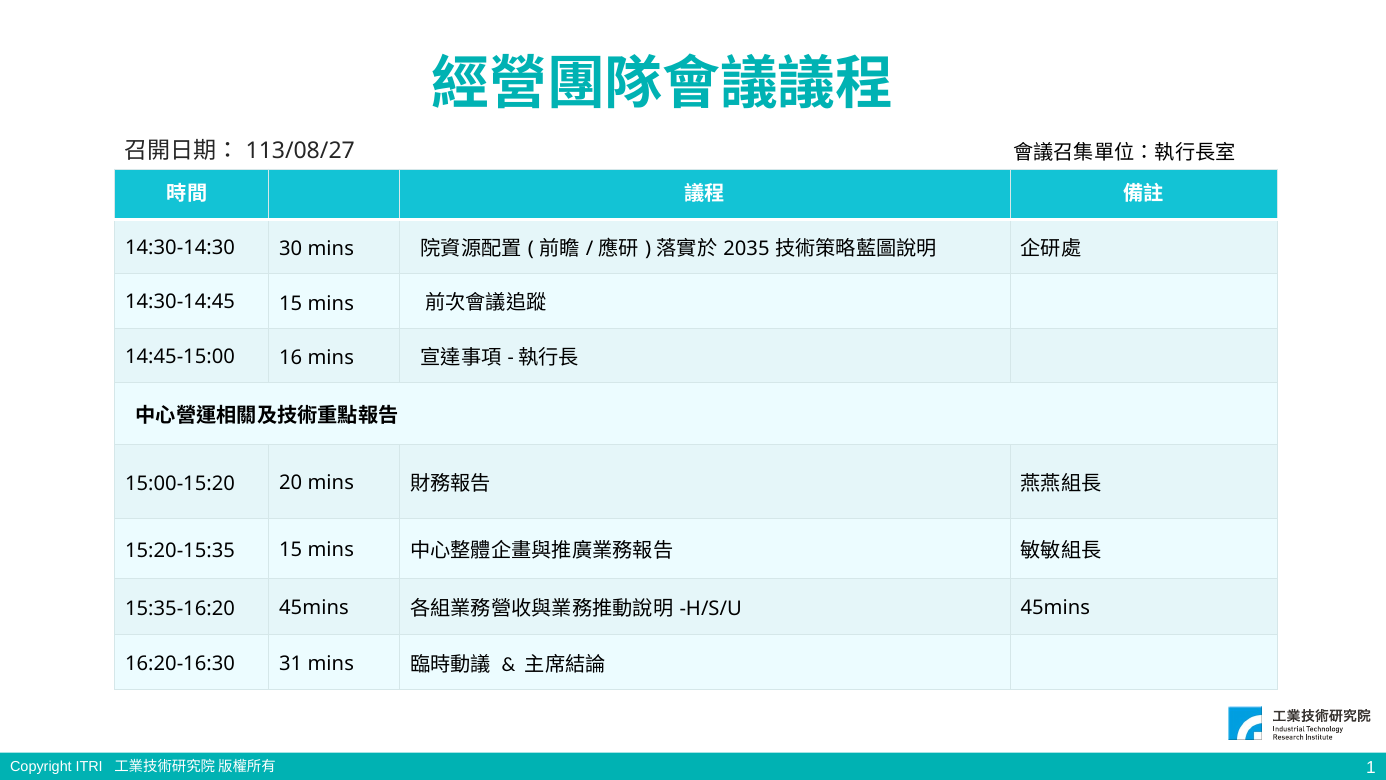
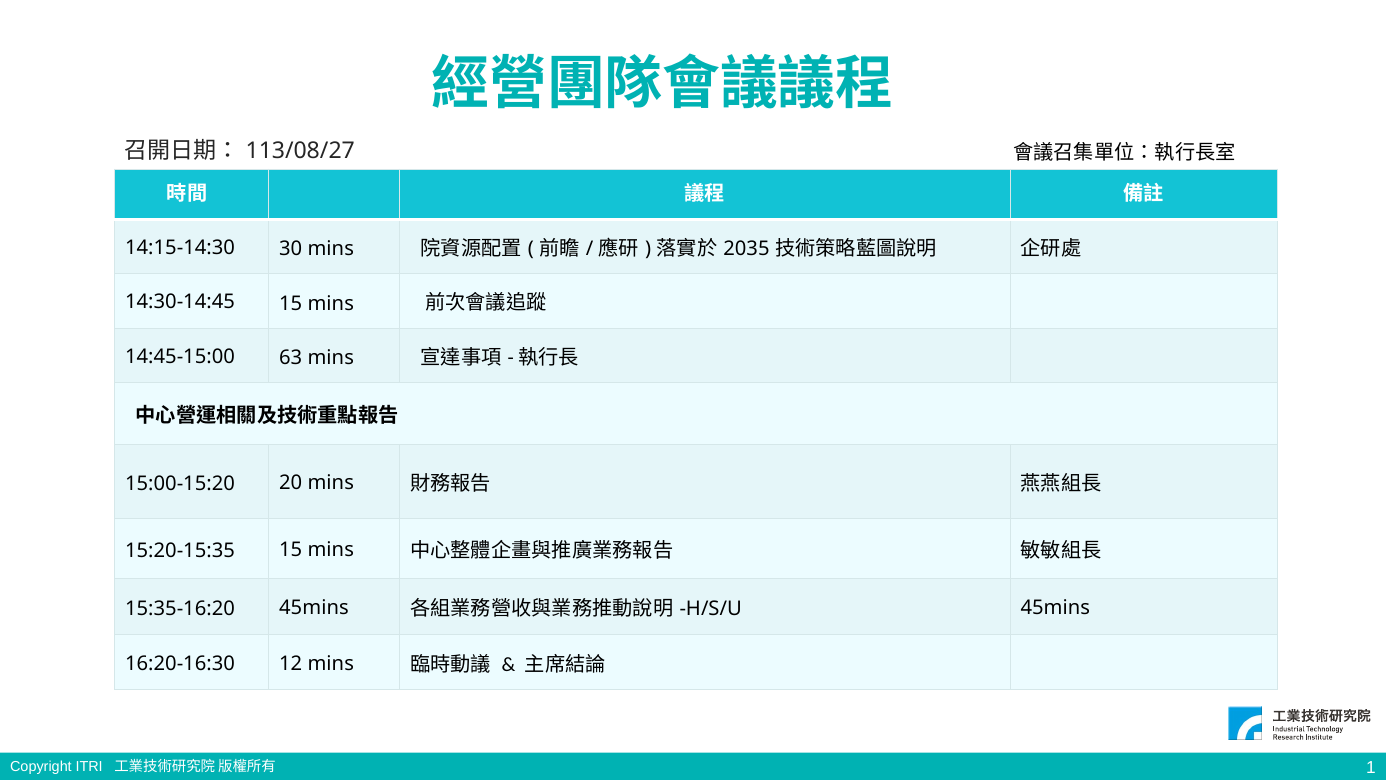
14:30-14:30: 14:30-14:30 -> 14:15-14:30 (180, 248)
16: 16 -> 63 (291, 358)
31: 31 -> 12 (291, 663)
